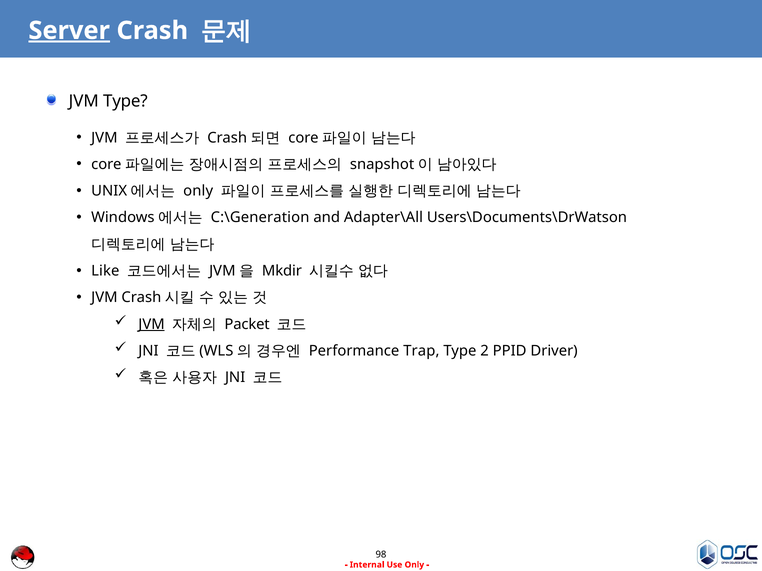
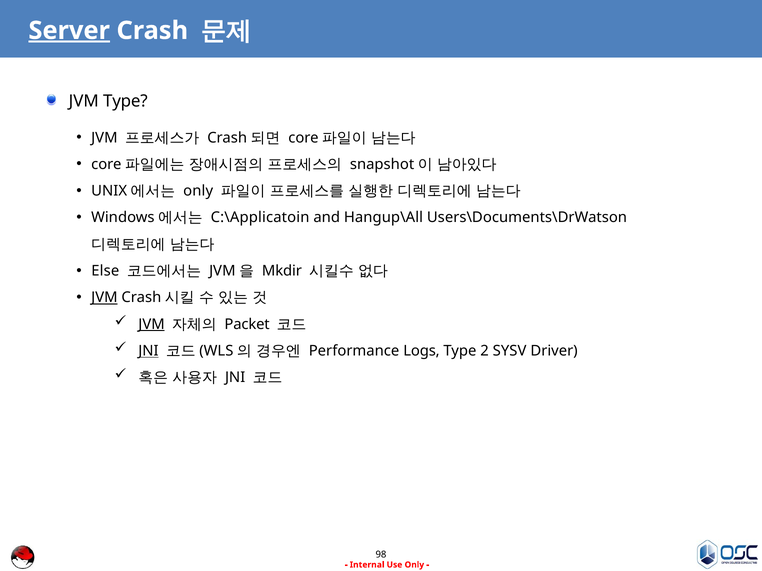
C:\Generation: C:\Generation -> C:\Applicatoin (260, 218)
Adapter\All: Adapter\All -> Hangup\All (383, 218)
Like: Like -> Else (105, 271)
JVM underline: none -> present (104, 298)
JNI underline: none -> present (148, 351)
Trap: Trap -> Logs (421, 351)
PPID: PPID -> SYSV (510, 351)
